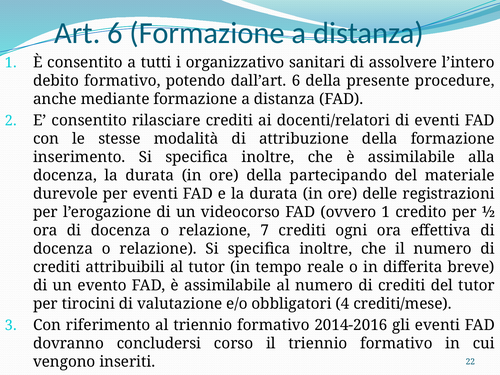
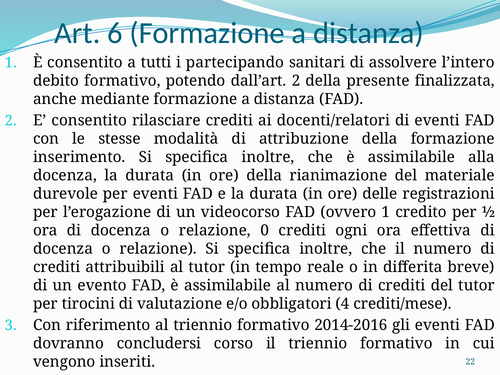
organizzativo: organizzativo -> partecipando (235, 62)
dall’art 6: 6 -> 2 (296, 81)
procedure: procedure -> finalizzata (455, 81)
partecipando: partecipando -> rianimazione (338, 175)
7: 7 -> 0 (265, 230)
